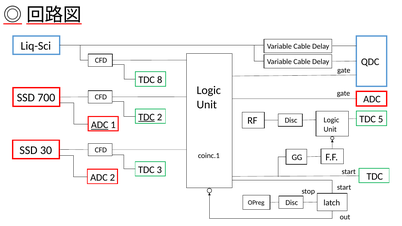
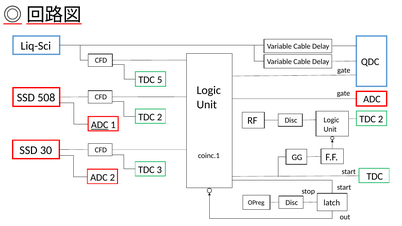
8: 8 -> 5 (160, 80)
700: 700 -> 508 (46, 98)
TDC underline: present -> none (147, 117)
5: 5 -> 2 (381, 119)
